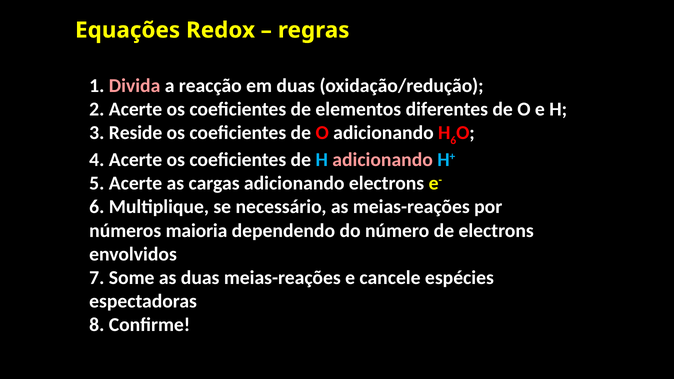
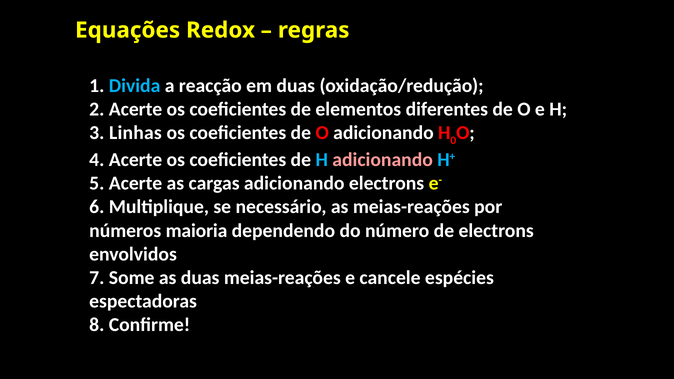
Divida colour: pink -> light blue (135, 86)
Reside: Reside -> Linhas (135, 133)
H 6: 6 -> 0 (453, 141)
